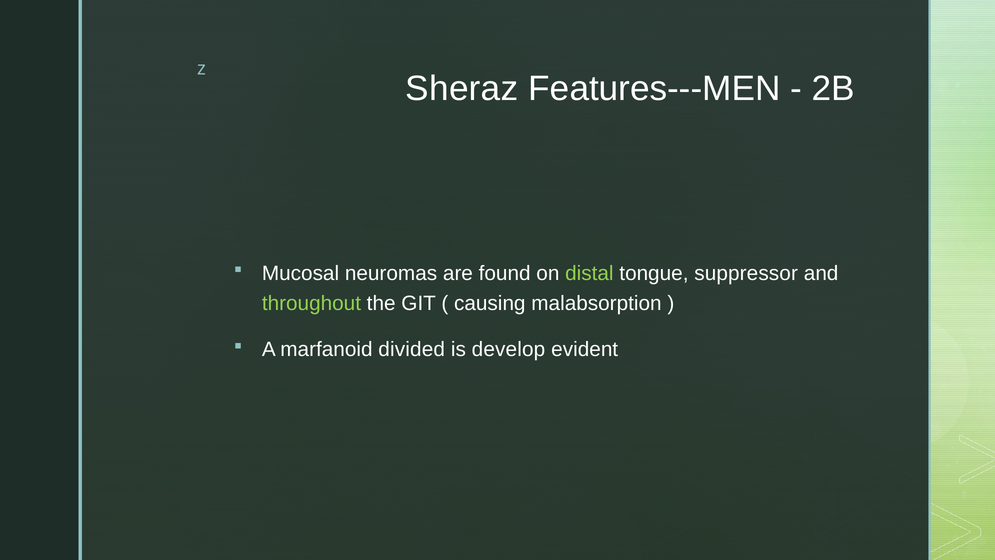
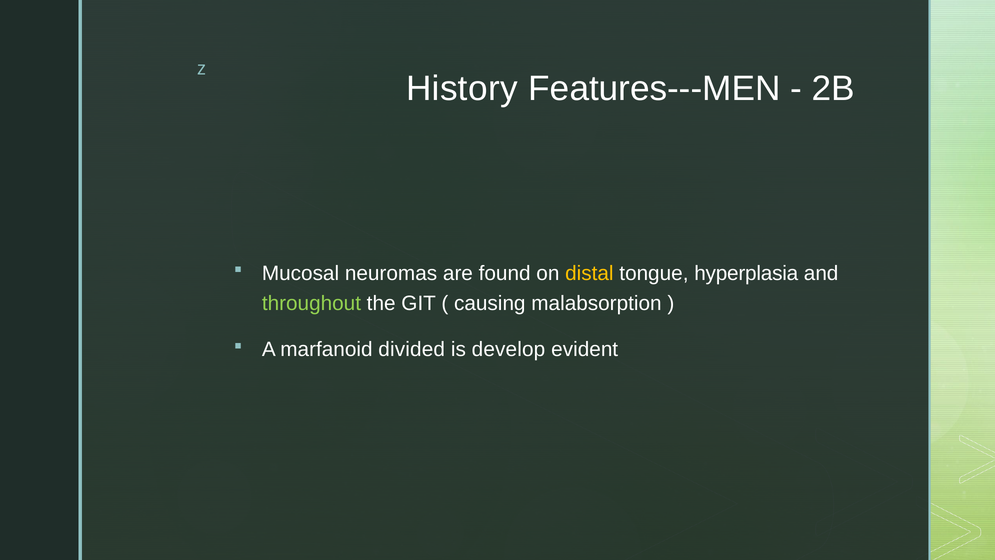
Sheraz: Sheraz -> History (462, 89)
distal colour: light green -> yellow (589, 273)
suppressor: suppressor -> hyperplasia (746, 273)
